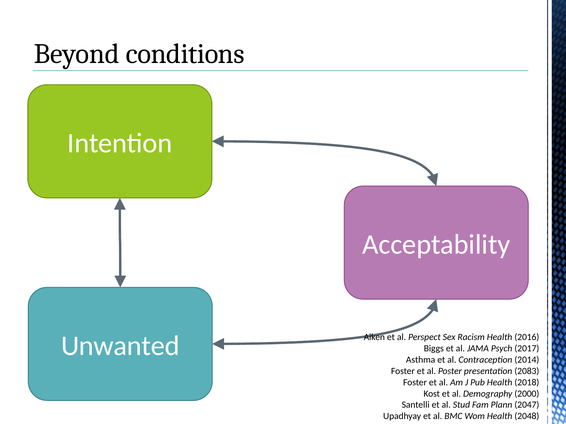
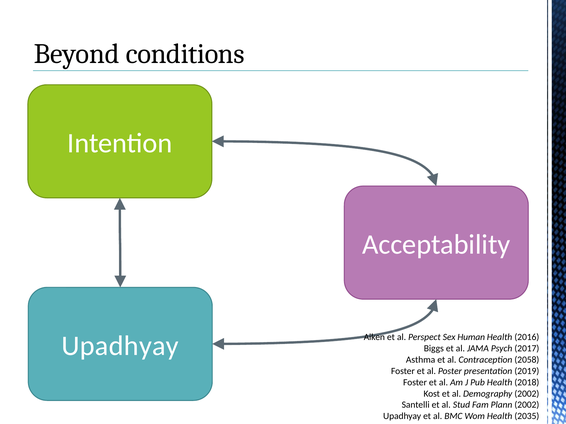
Racism: Racism -> Human (471, 337)
Unwanted: Unwanted -> Upadhyay (120, 346)
2014: 2014 -> 2058 (527, 360)
2083: 2083 -> 2019 (527, 371)
Demography 2000: 2000 -> 2002 (527, 394)
Plann 2047: 2047 -> 2002 (527, 405)
2048: 2048 -> 2035 (527, 417)
